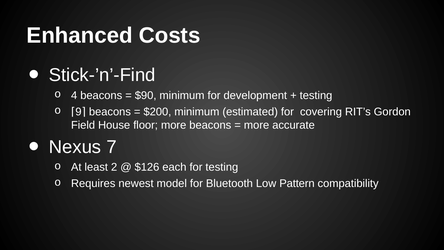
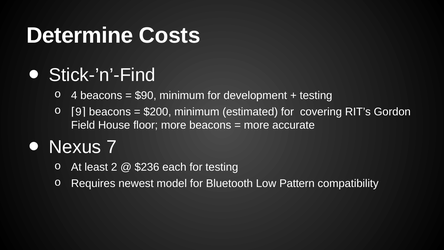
Enhanced: Enhanced -> Determine (80, 35)
$126: $126 -> $236 (147, 167)
